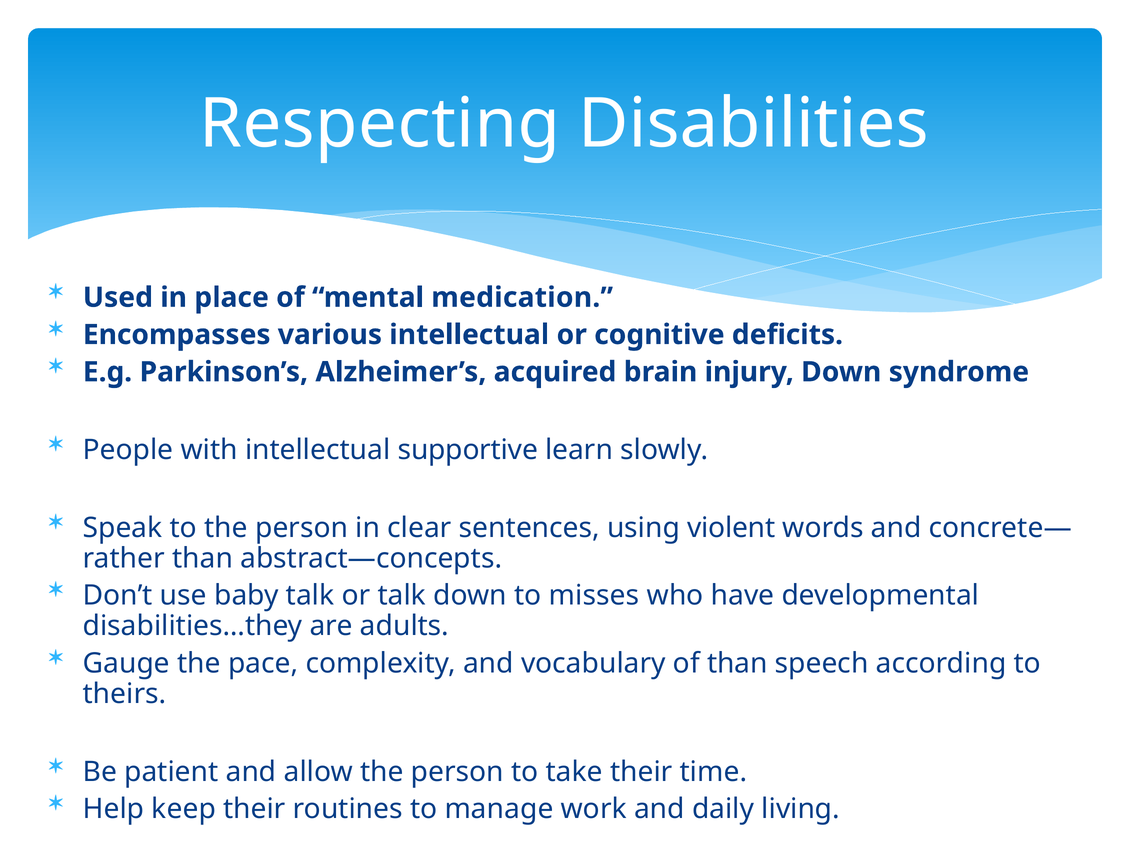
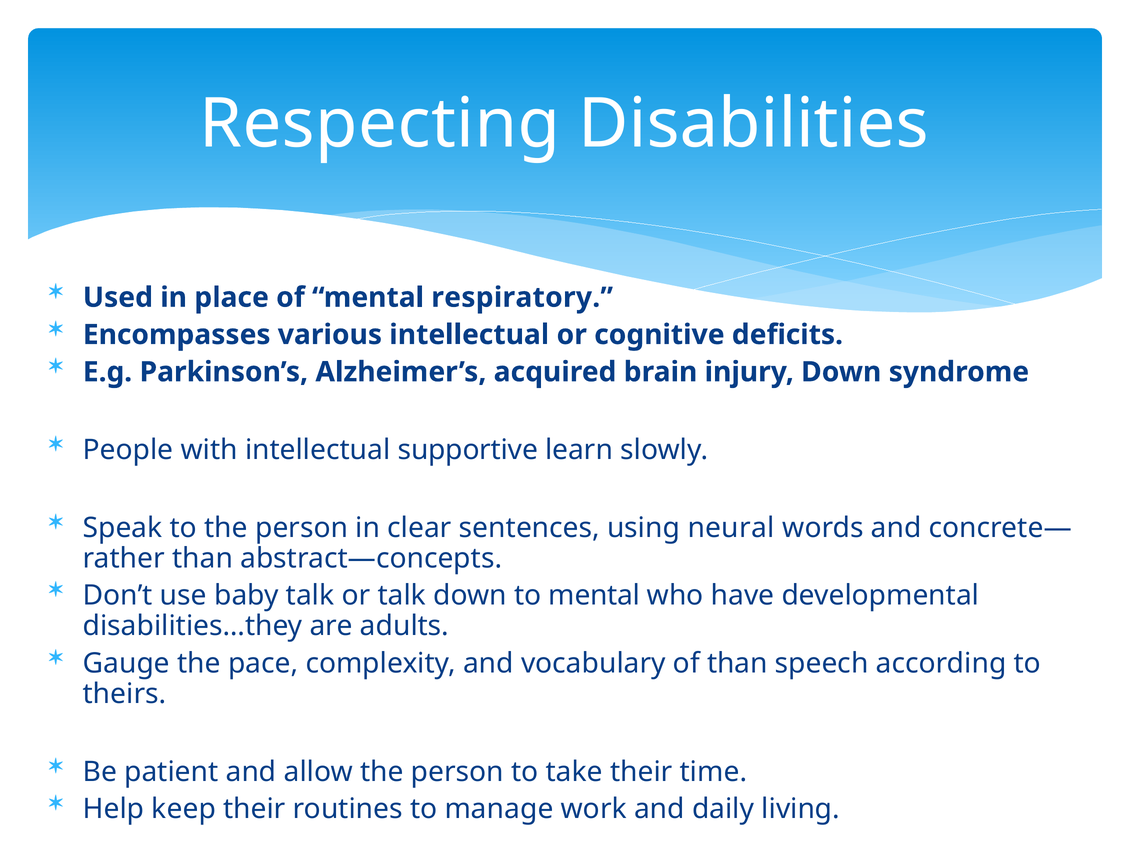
medication: medication -> respiratory (522, 297)
violent: violent -> neural (731, 528)
to misses: misses -> mental (594, 595)
